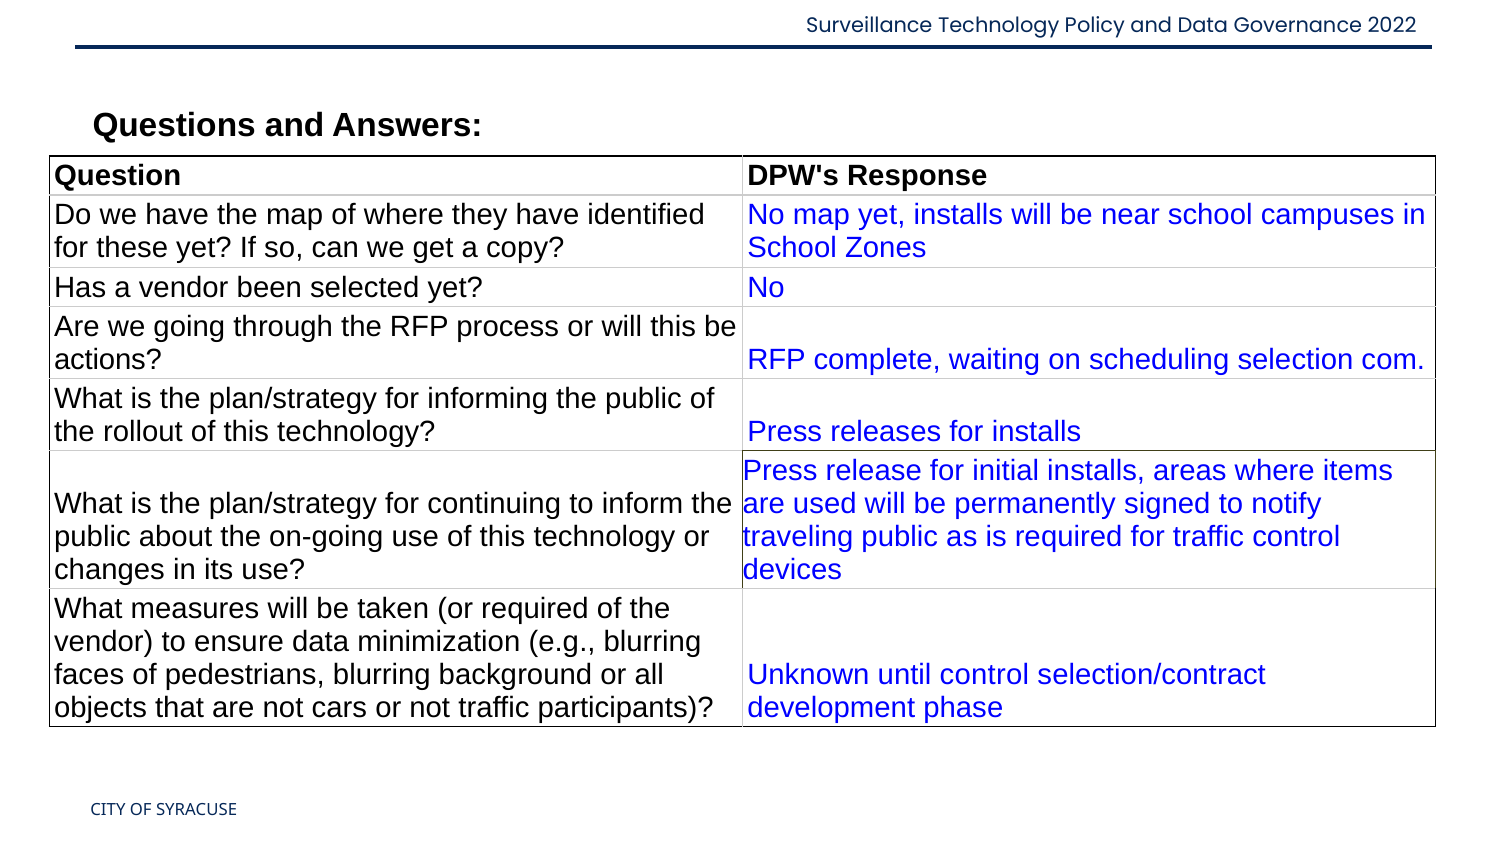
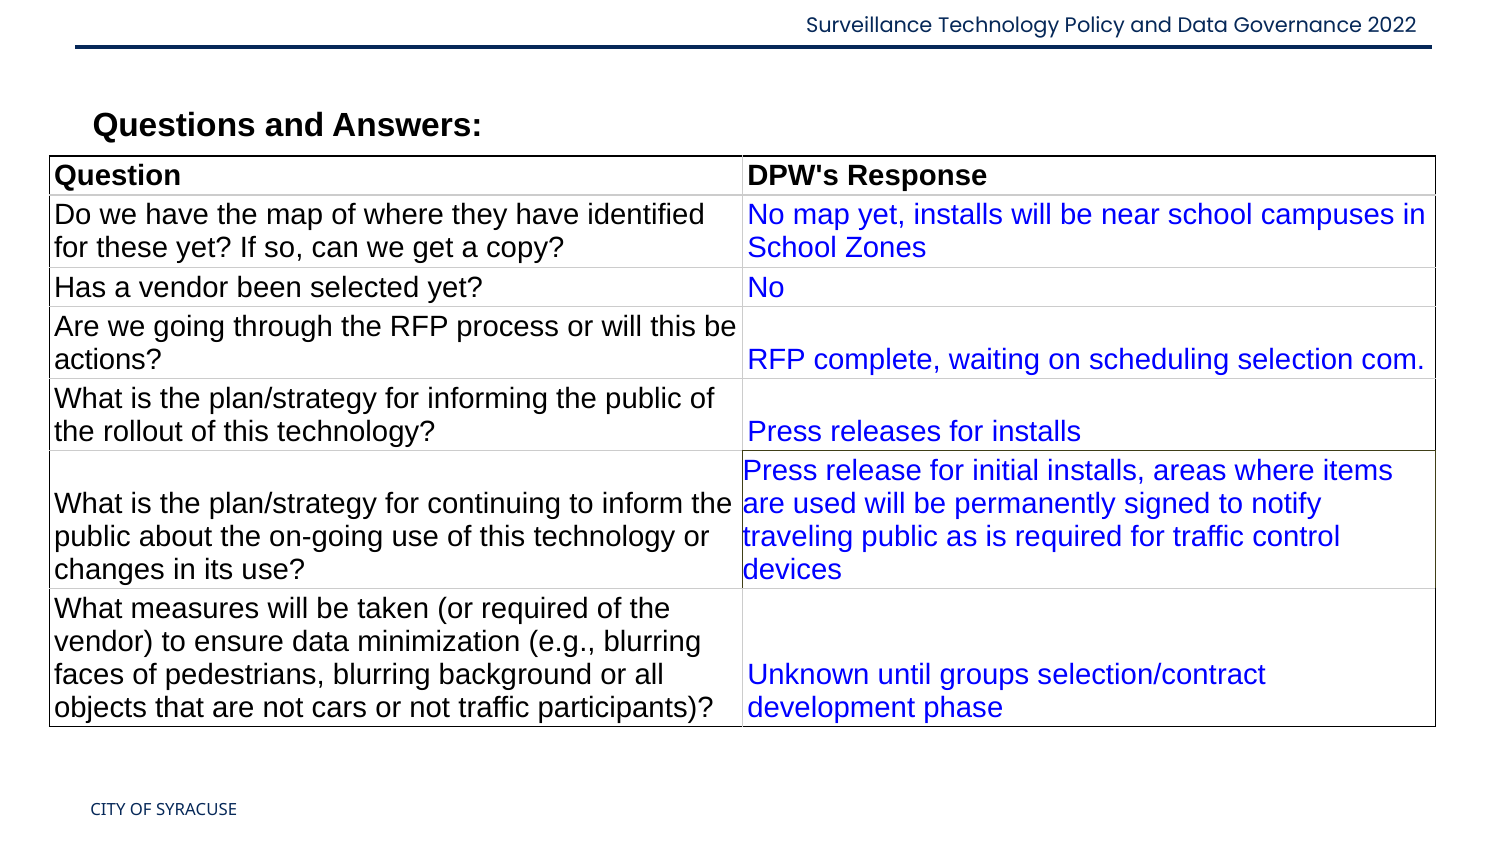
until control: control -> groups (985, 674)
